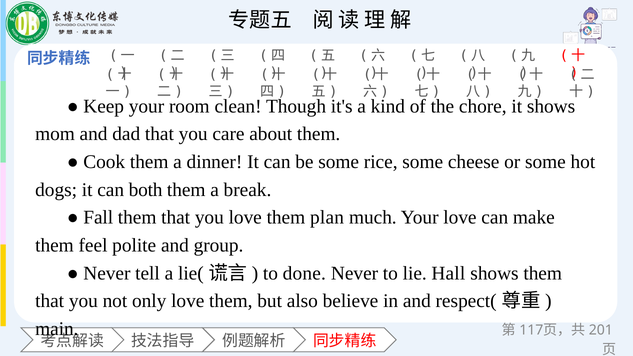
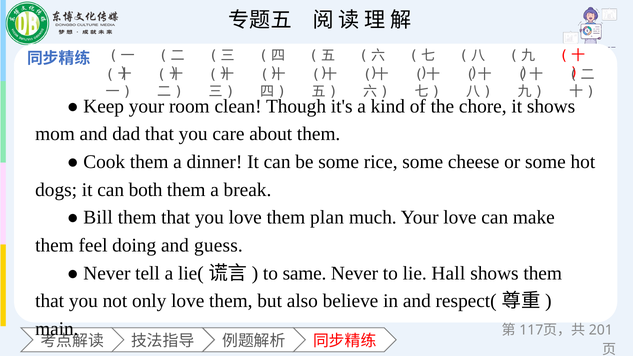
Fall: Fall -> Bill (98, 218)
polite: polite -> doing (134, 245)
group: group -> guess (218, 245)
done: done -> same (305, 273)
